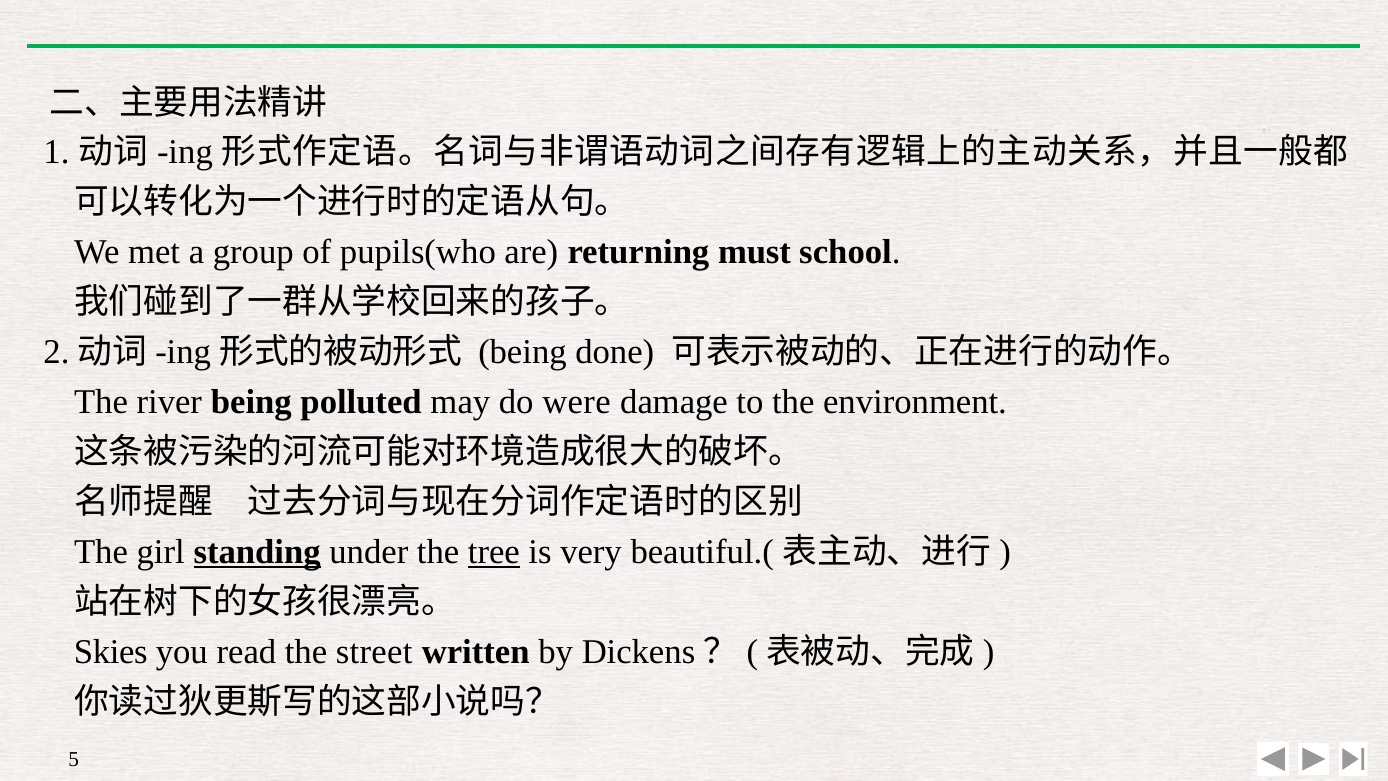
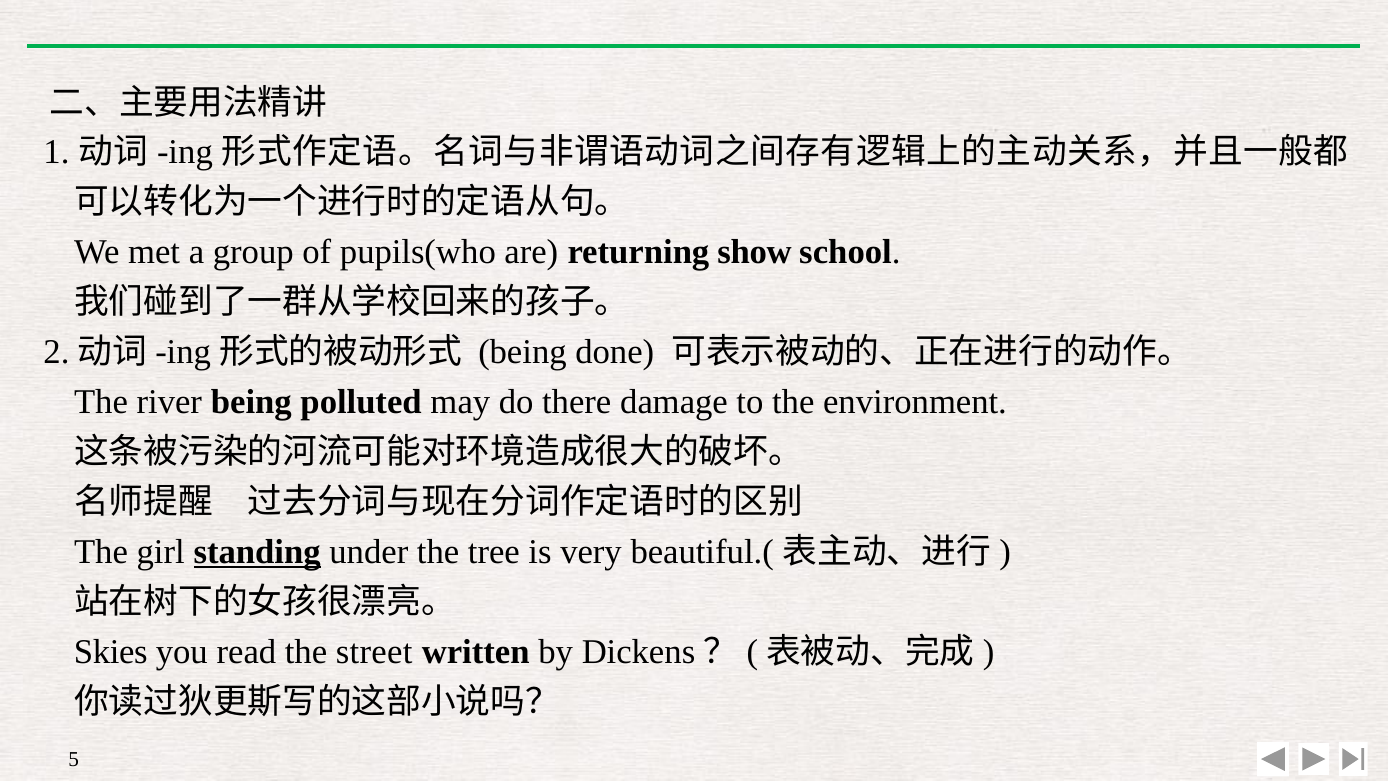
must: must -> show (755, 252)
were: were -> there (577, 402)
tree underline: present -> none (494, 552)
